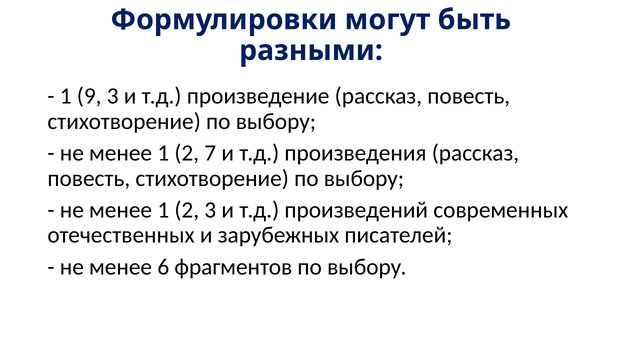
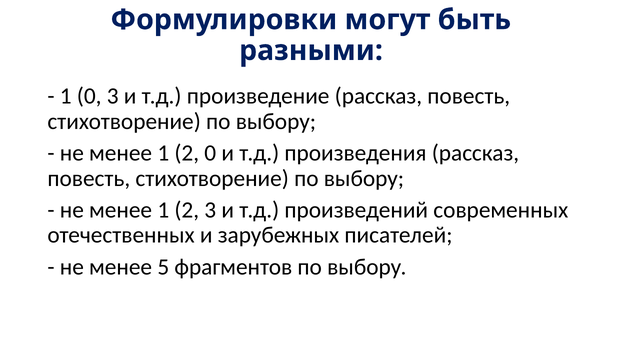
1 9: 9 -> 0 (89, 96)
2 7: 7 -> 0 (210, 153)
6: 6 -> 5 (163, 267)
